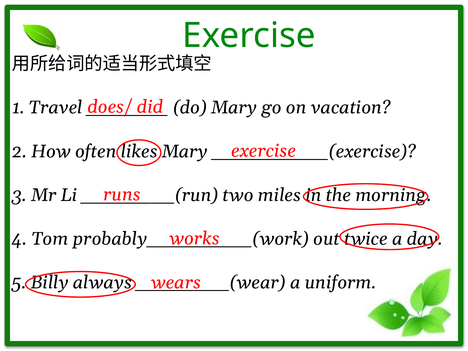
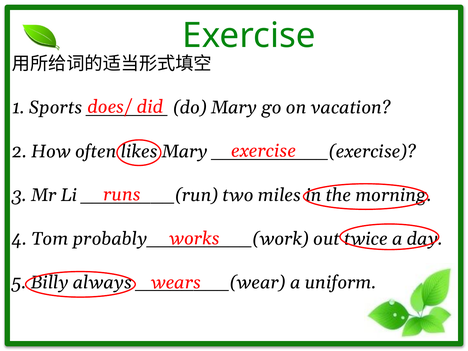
Travel: Travel -> Sports (56, 108)
